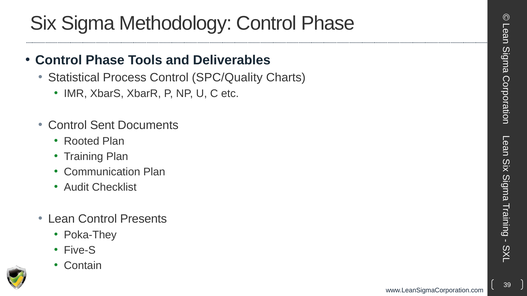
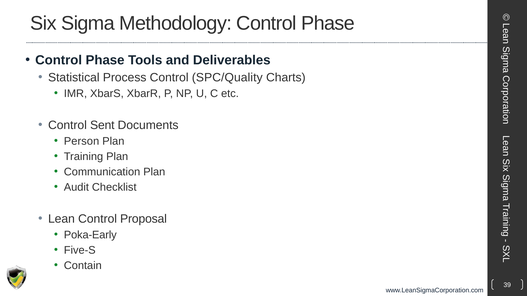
Rooted: Rooted -> Person (82, 141)
Presents: Presents -> Proposal (143, 219)
Poka-They: Poka-They -> Poka-Early (90, 235)
